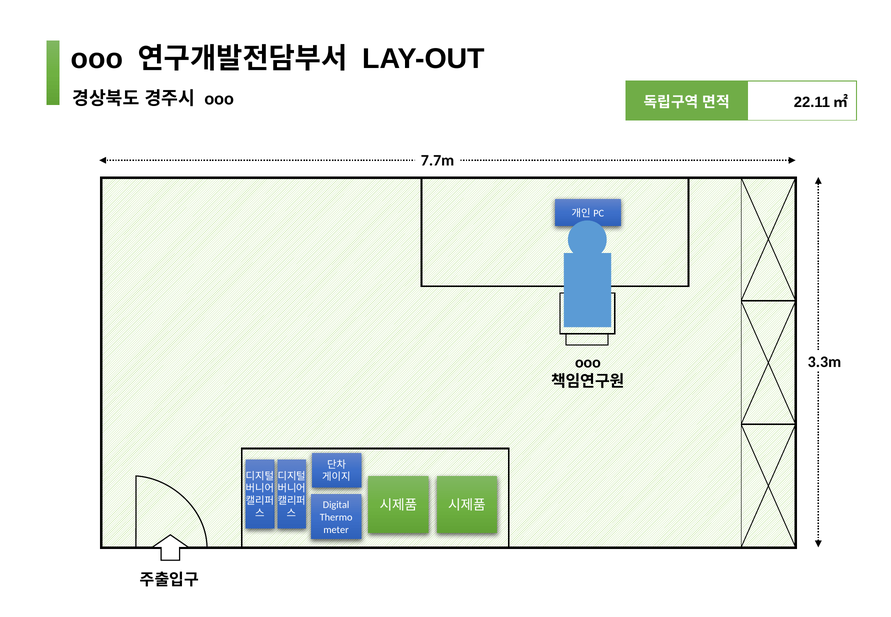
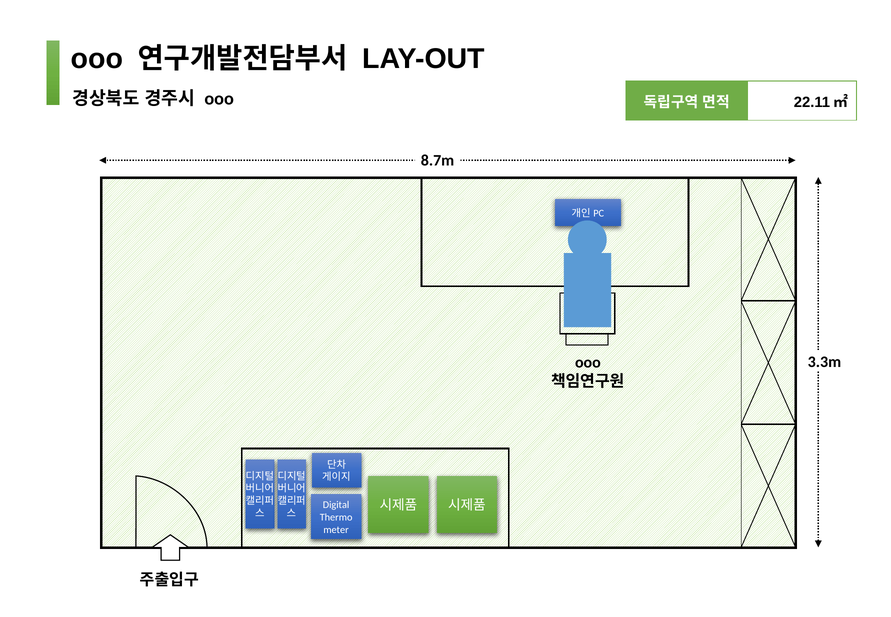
7.7m: 7.7m -> 8.7m (438, 160)
